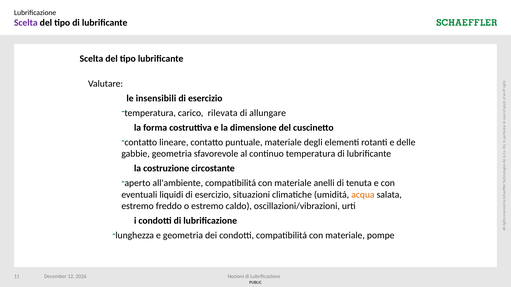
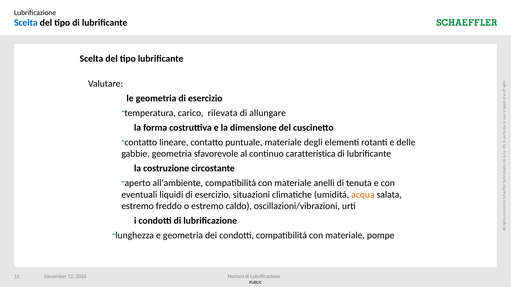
Scelta colour: purple -> blue (26, 23)
le insensibili: insensibili -> geometria (156, 98)
continuo temperatura: temperatura -> caratteristica (311, 154)
